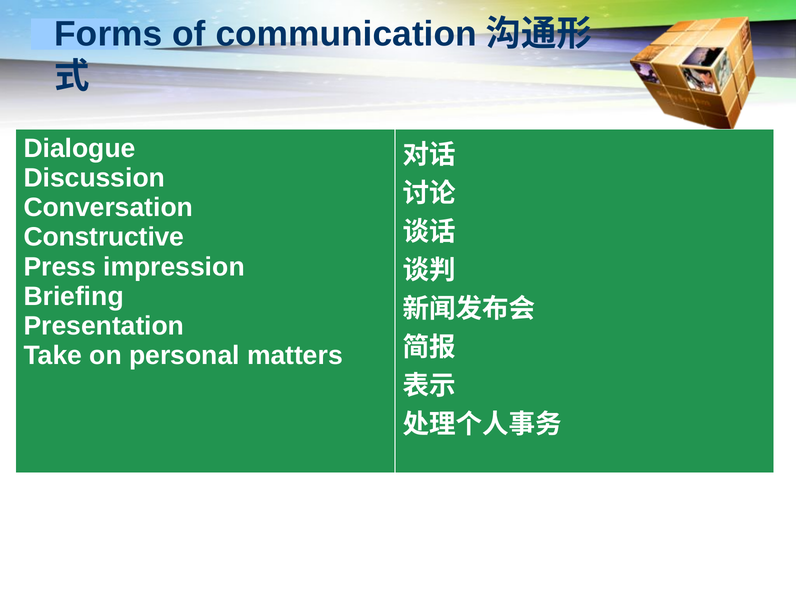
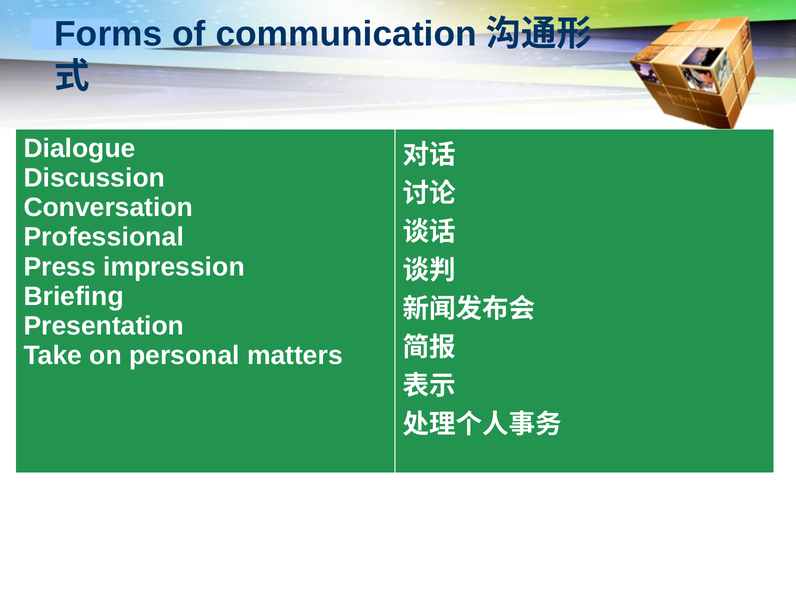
Constructive: Constructive -> Professional (104, 237)
